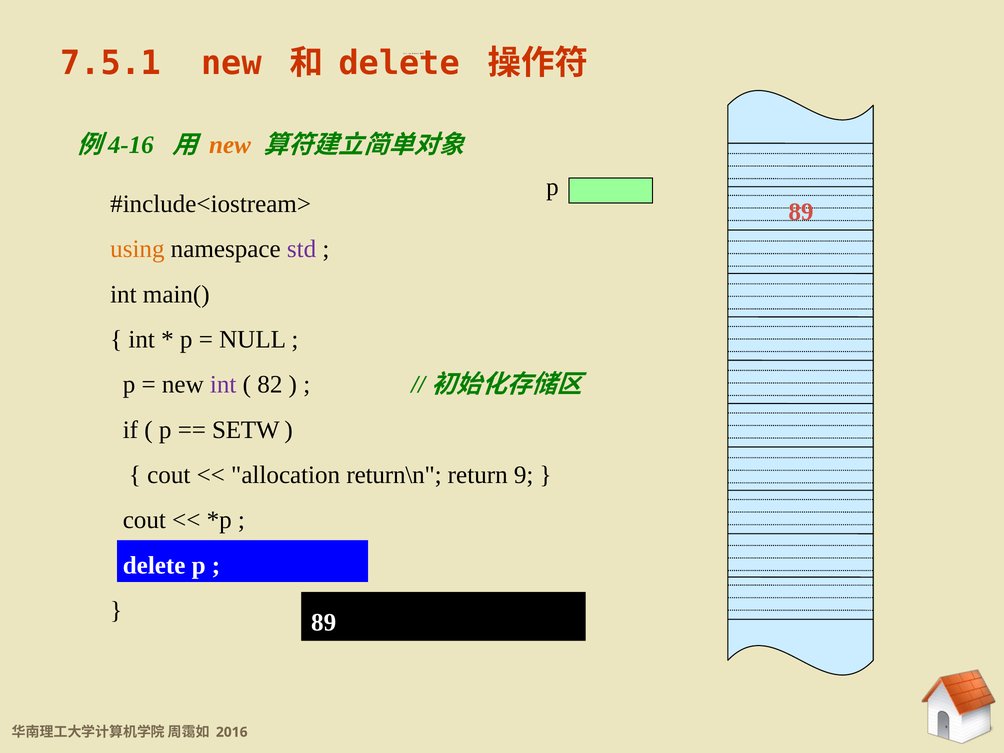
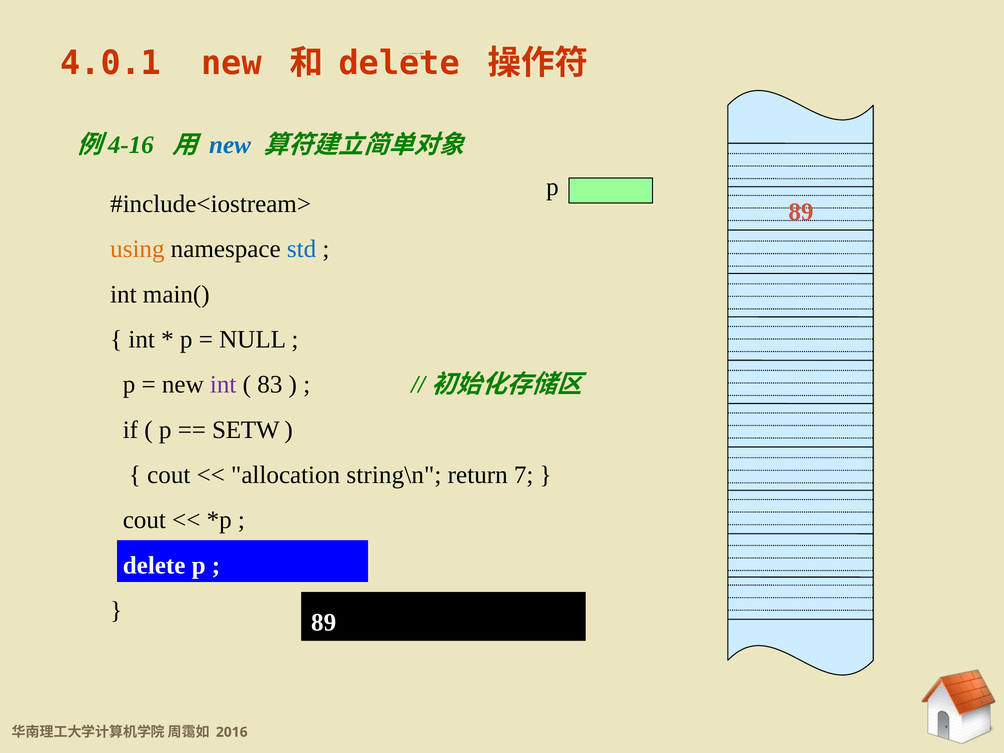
7.5.1: 7.5.1 -> 4.0.1 (111, 63)
new colour: orange -> blue (230, 145)
std colour: purple -> blue (302, 249)
82: 82 -> 83 (270, 385)
return\n: return\n -> string\n (394, 475)
9: 9 -> 7 (524, 475)
